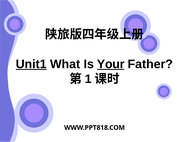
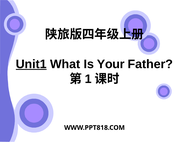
Your underline: present -> none (111, 64)
